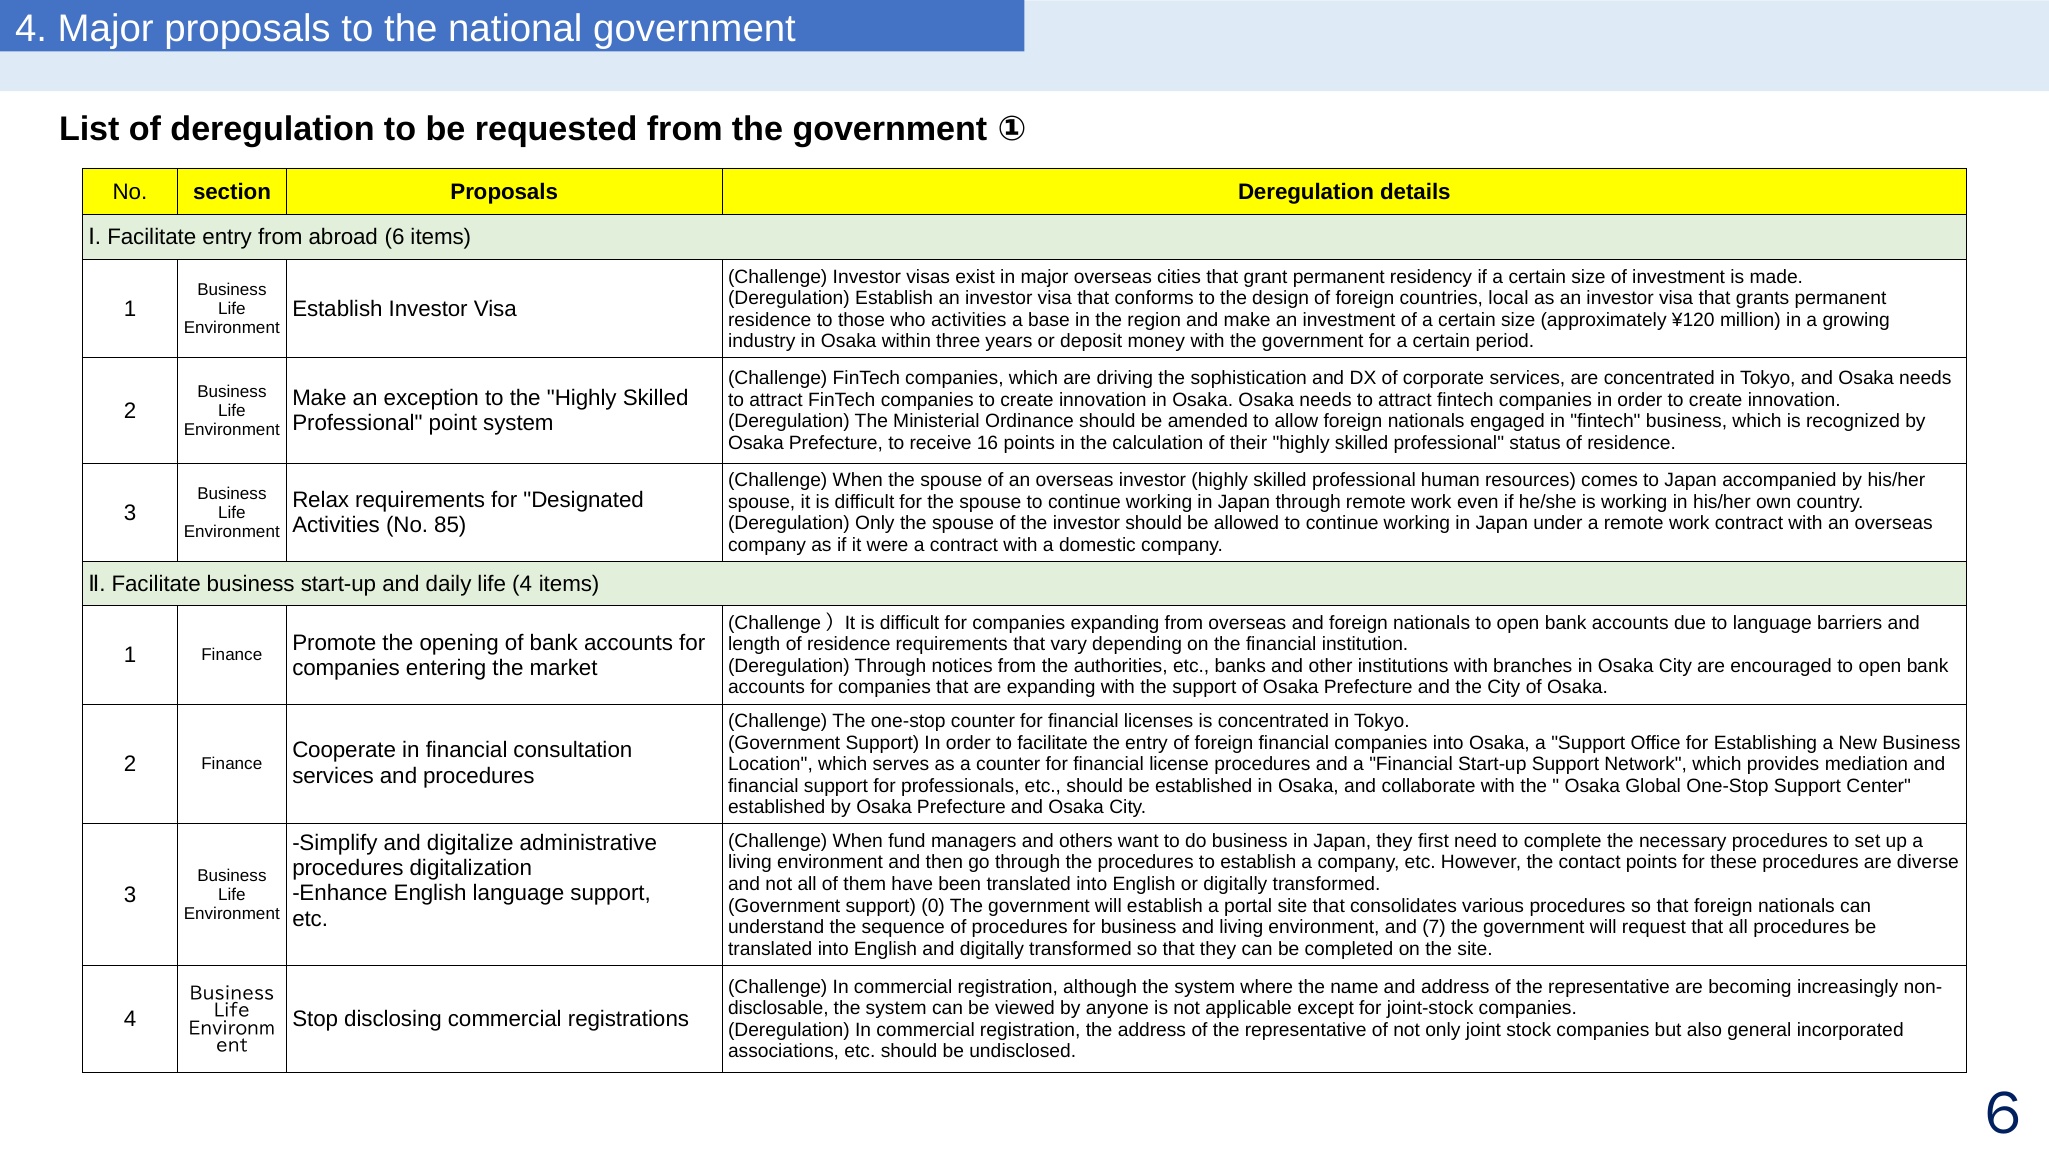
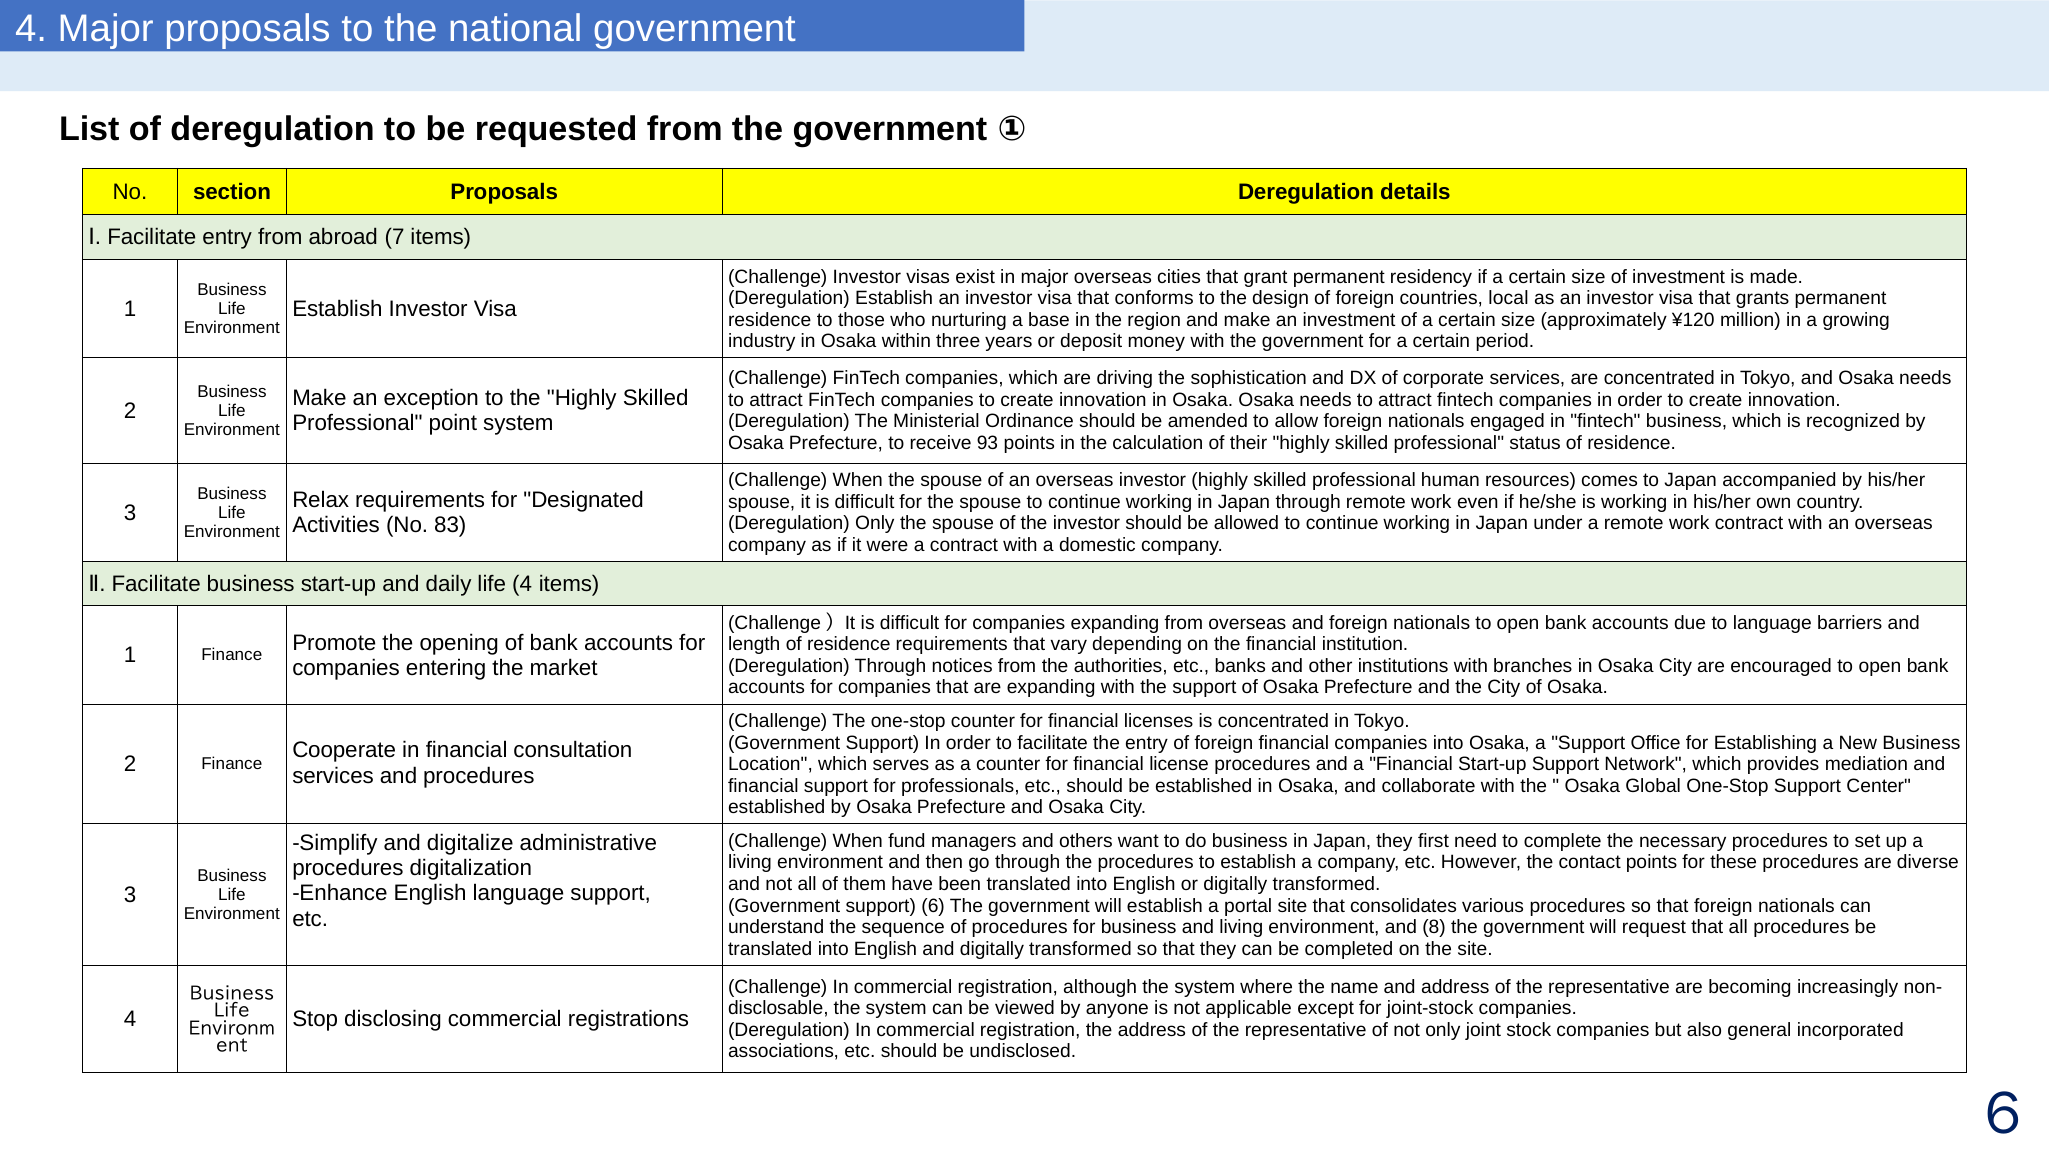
6: 6 -> 7 (395, 237)
who activities: activities -> nurturing (969, 320)
16: 16 -> 93 (988, 443)
85: 85 -> 83 (450, 525)
0: 0 -> 6 (933, 905)
7: 7 -> 8 (1434, 927)
